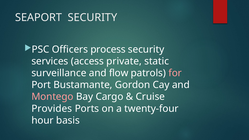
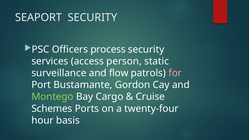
private: private -> person (124, 61)
Montego colour: pink -> light green (52, 97)
Provides: Provides -> Schemes (52, 109)
